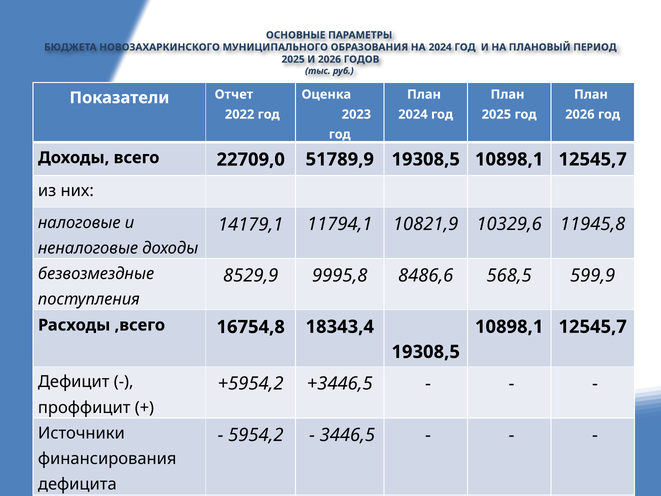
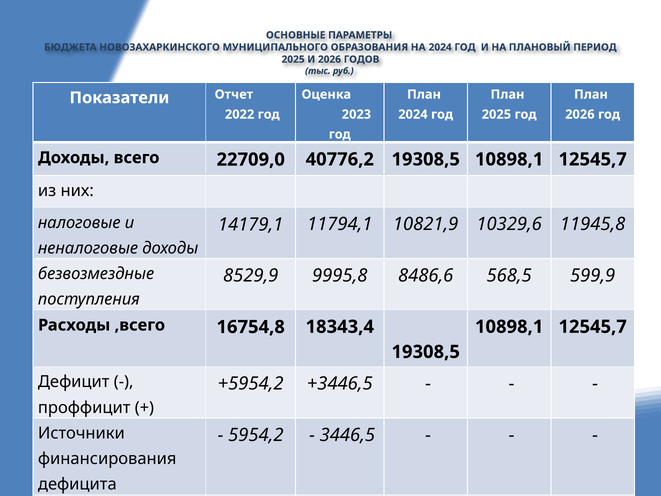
51789,9: 51789,9 -> 40776,2 (340, 159)
